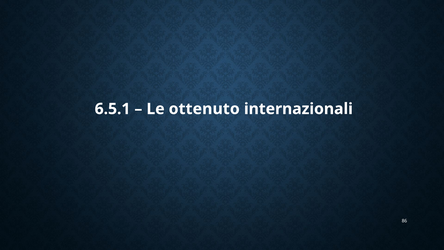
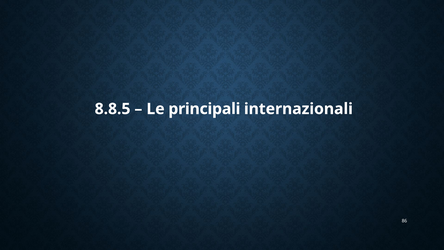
6.5.1: 6.5.1 -> 8.8.5 (113, 109)
ottenuto: ottenuto -> principali (204, 109)
